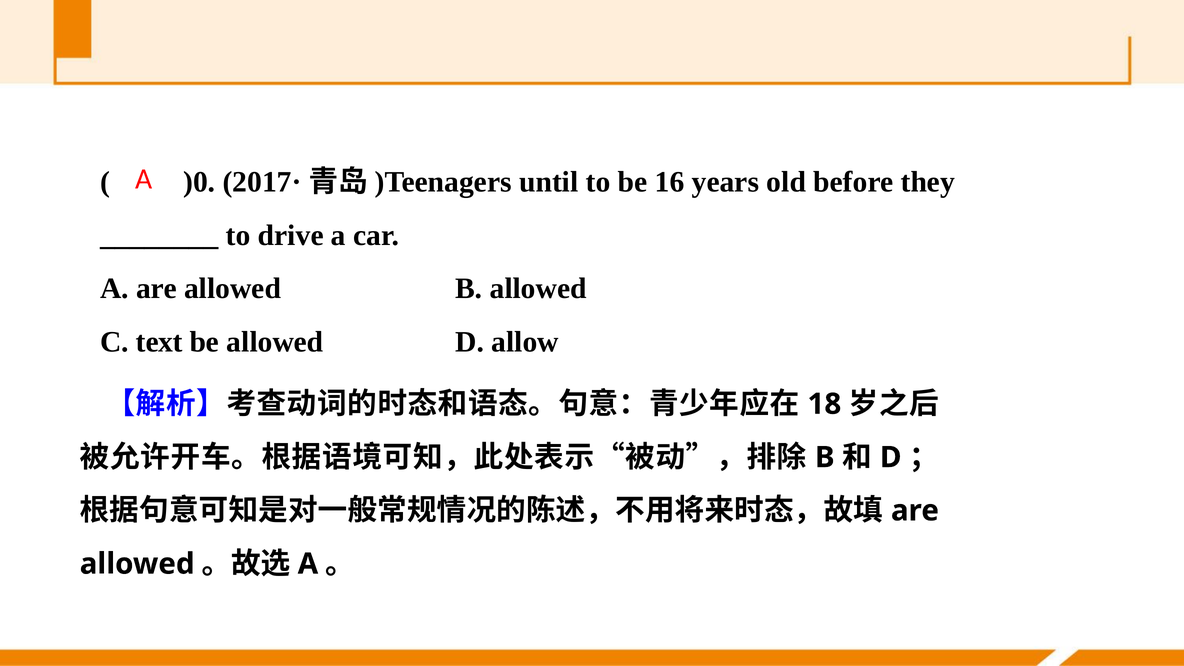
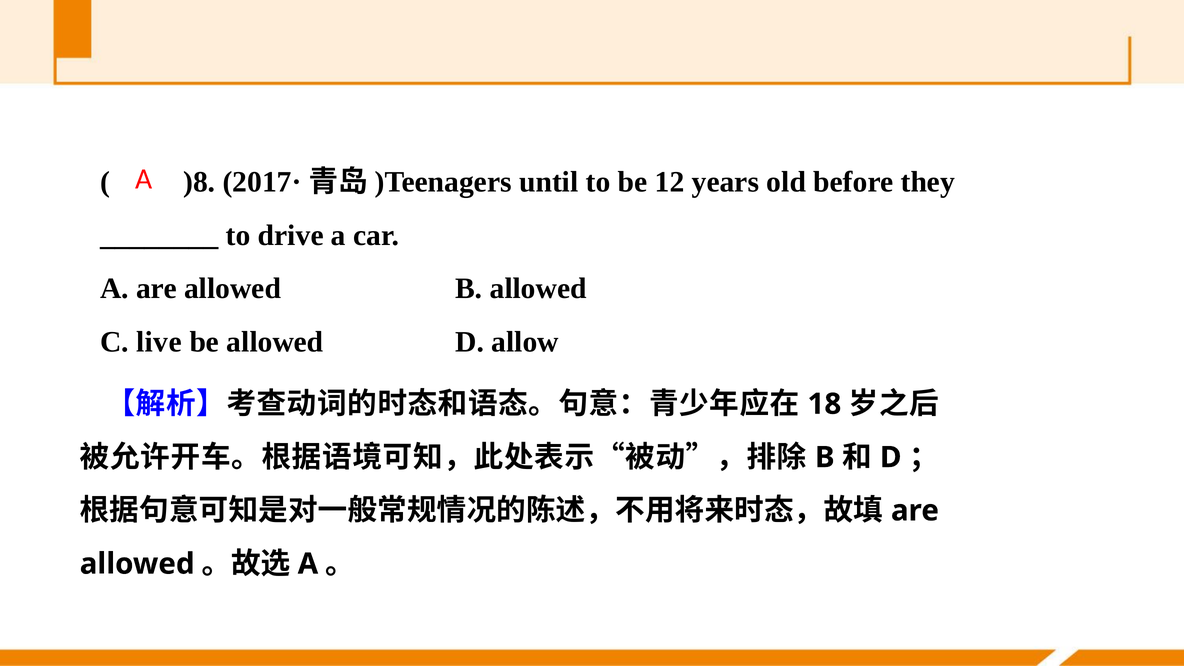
)0: )0 -> )8 (199, 182)
16: 16 -> 12 (670, 182)
text: text -> live (159, 342)
